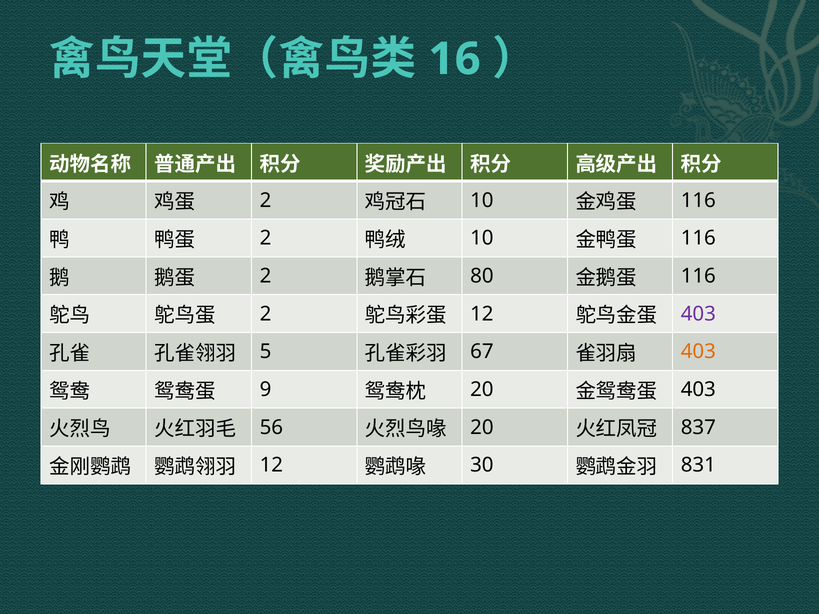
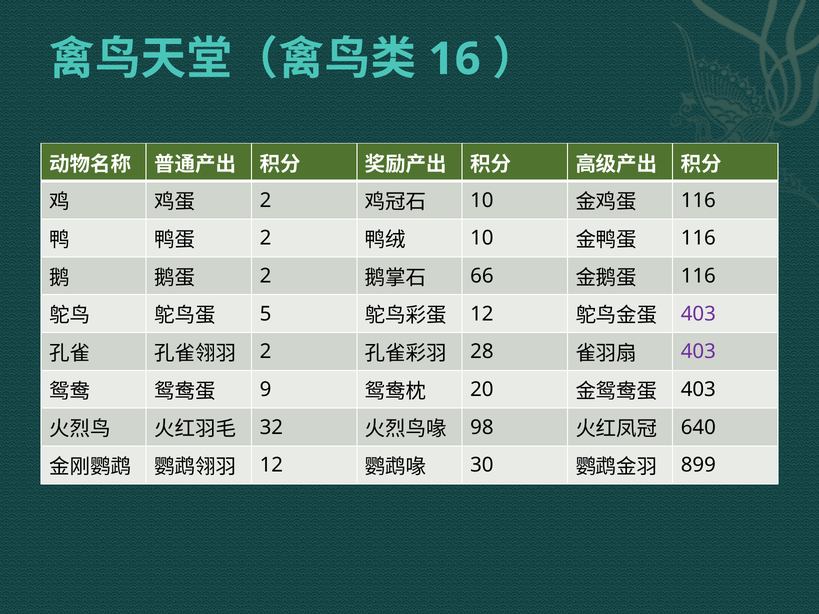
80: 80 -> 66 (482, 276)
2: 2 -> 5 (266, 314)
5: 5 -> 2 (266, 352)
67: 67 -> 28 (482, 352)
403 colour: orange -> purple (698, 352)
56: 56 -> 32 (271, 427)
20: 20 -> 98 (482, 427)
837: 837 -> 640 (698, 427)
831: 831 -> 899 (698, 465)
